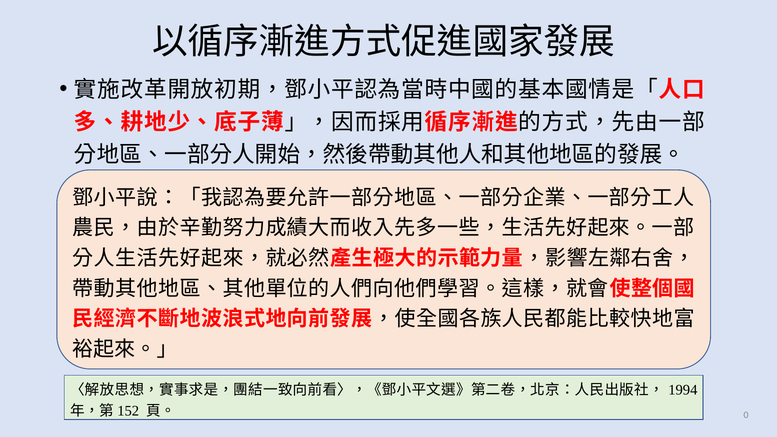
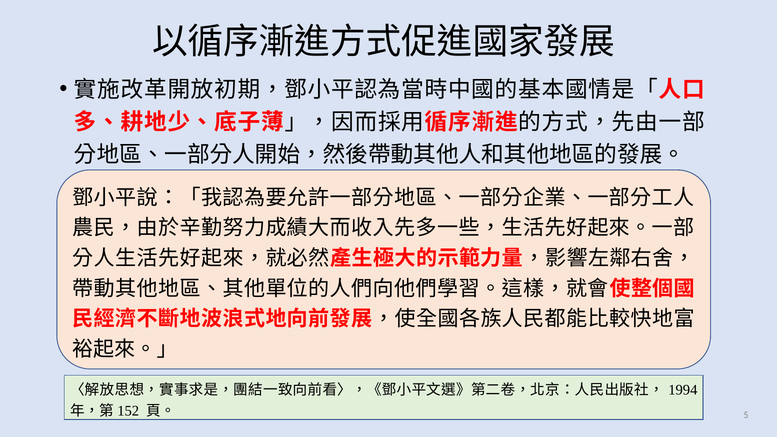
0: 0 -> 5 (746, 415)
